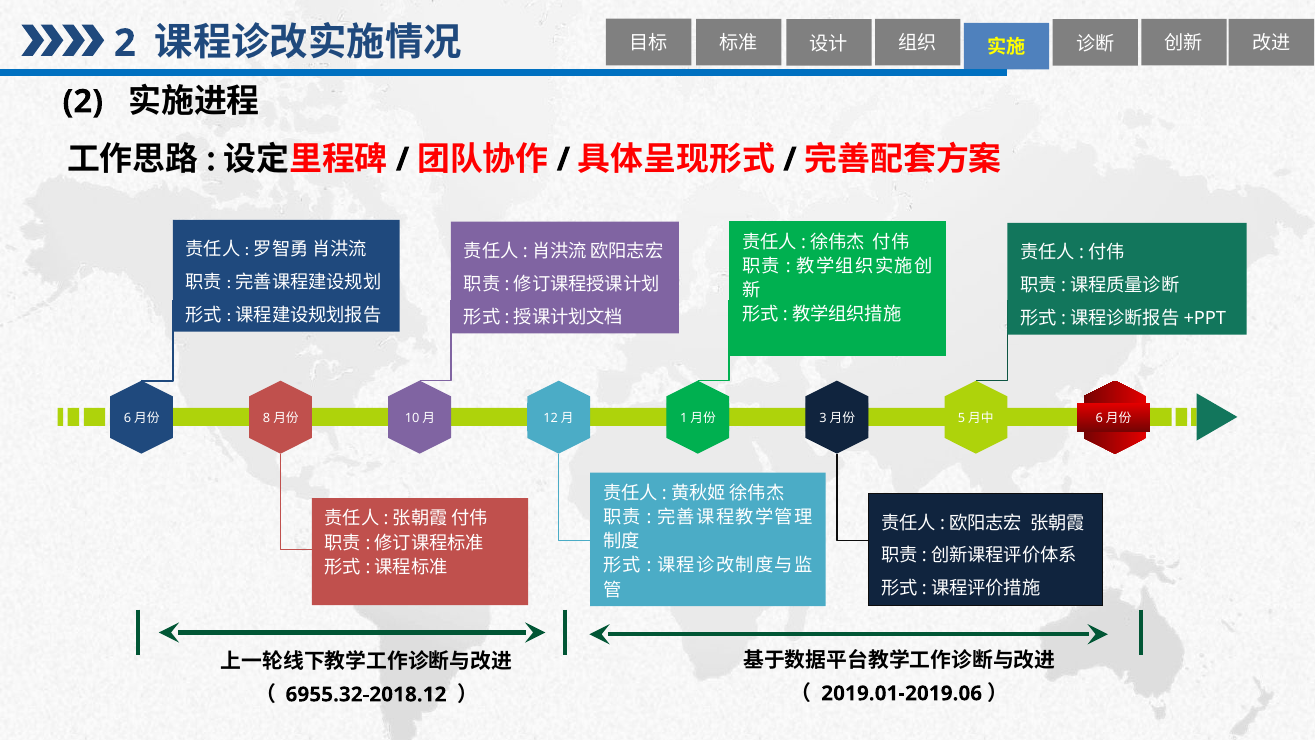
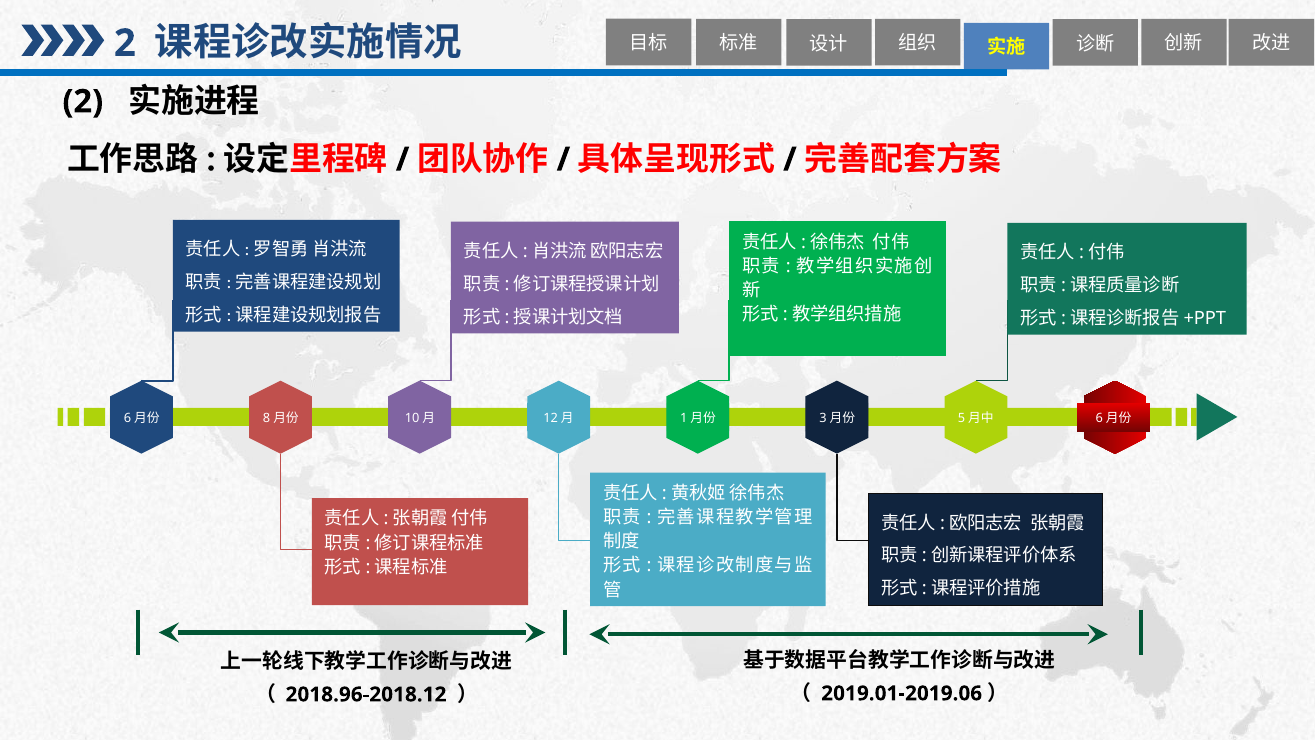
6955.32-2018.12: 6955.32-2018.12 -> 2018.96-2018.12 (366, 694)
